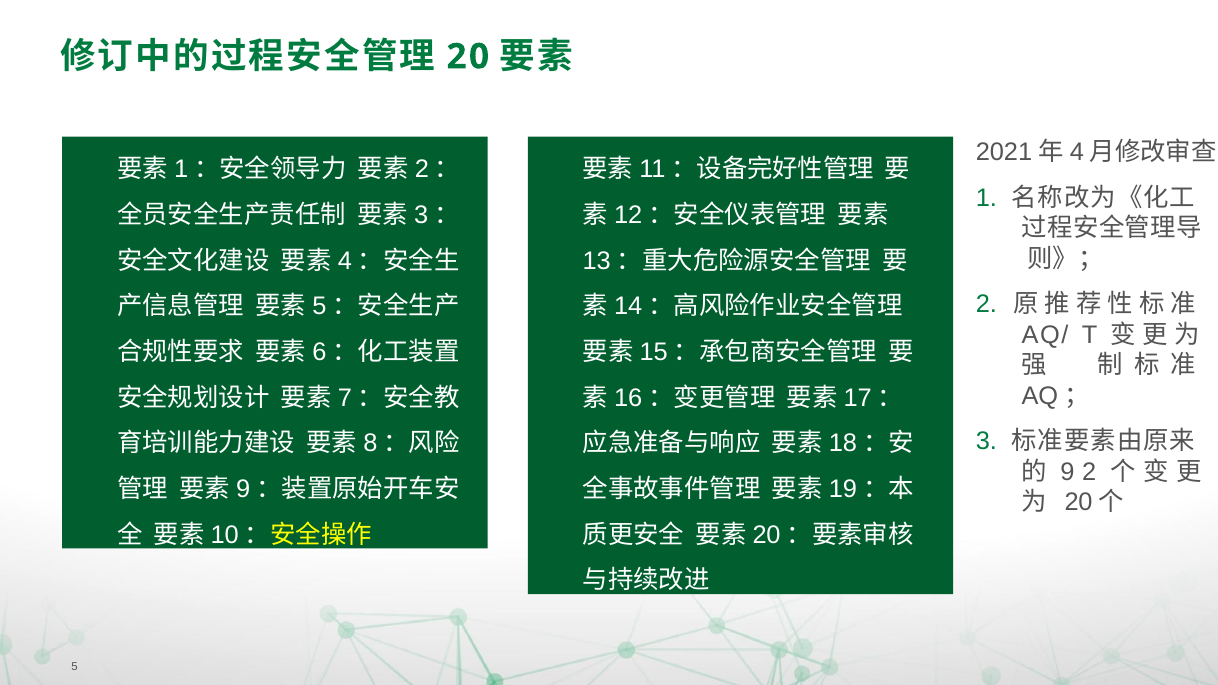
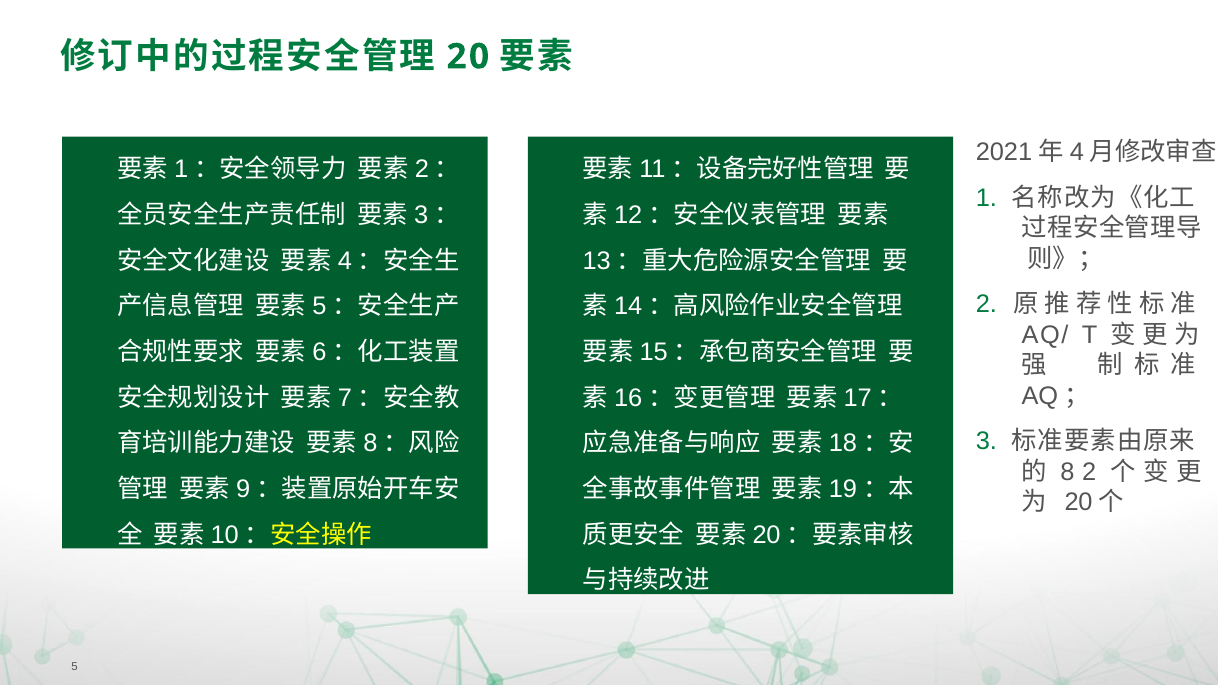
9: 9 -> 8 (1067, 472)
